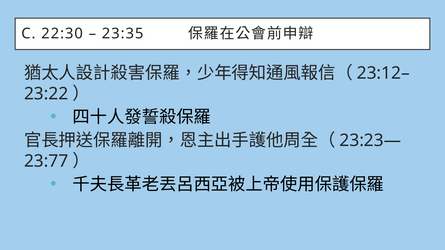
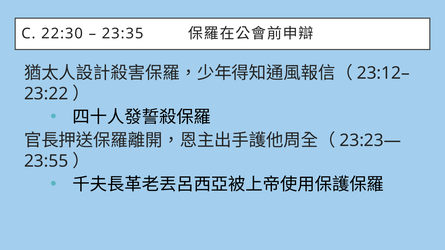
23:77: 23:77 -> 23:55 (46, 161)
